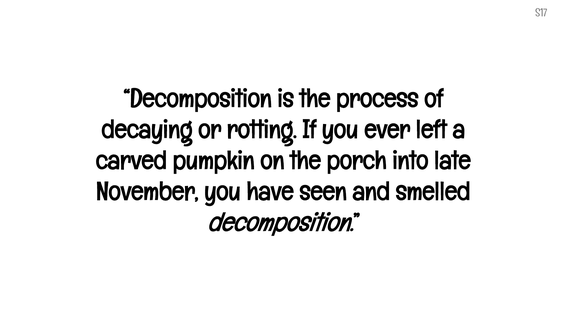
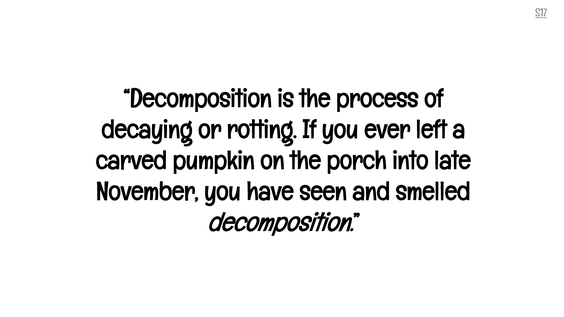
S17 underline: none -> present (541, 13)
